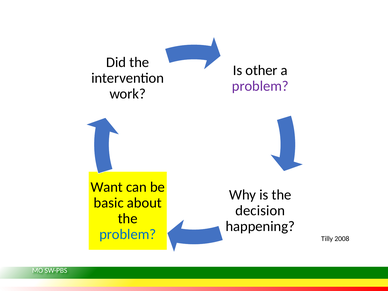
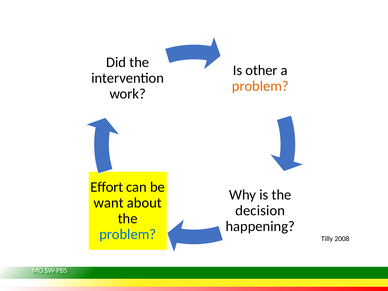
problem colour: purple -> orange (260, 86)
Want: Want -> Effort (107, 187)
basic: basic -> want (109, 203)
